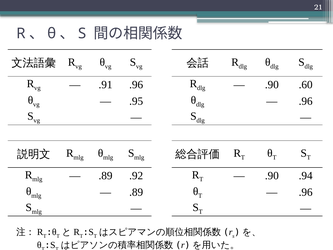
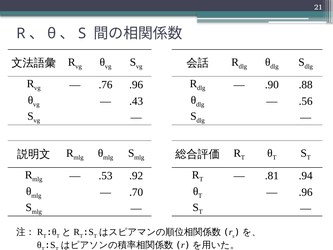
.91: .91 -> .76 (106, 85)
.60: .60 -> .88 (306, 85)
.95: .95 -> .43 (136, 101)
.96: .96 -> .56 (306, 101)
.89: .89 -> .53 (106, 176)
.90: .90 -> .81 (272, 176)
.89: .89 -> .70 (136, 192)
